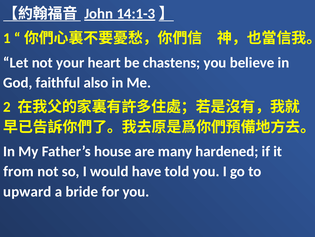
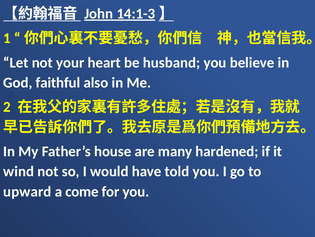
chastens: chastens -> husband (172, 62)
from: from -> wind (19, 171)
bride: bride -> come (82, 191)
